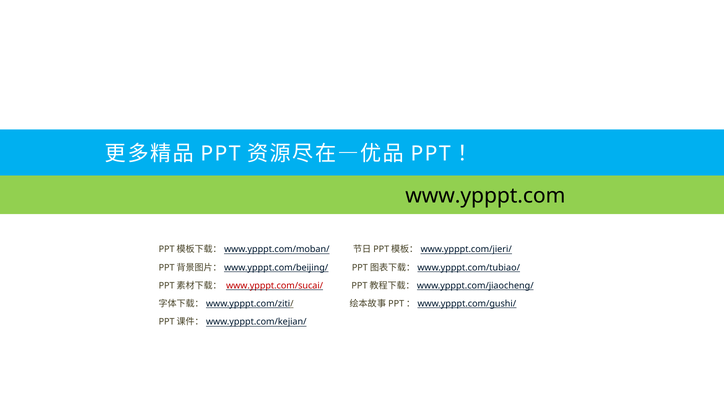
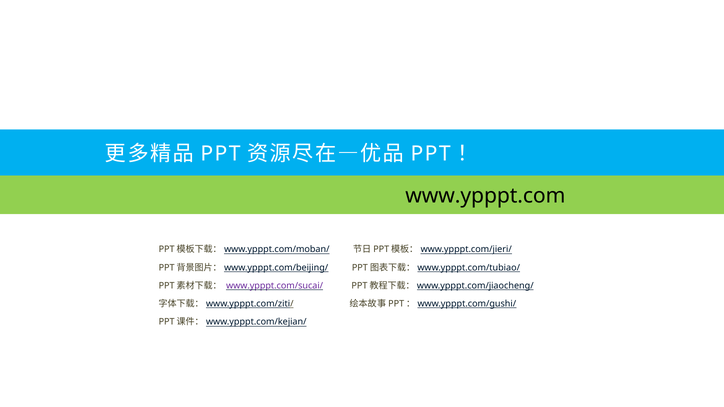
www.ypppt.com/sucai/ colour: red -> purple (275, 286)
